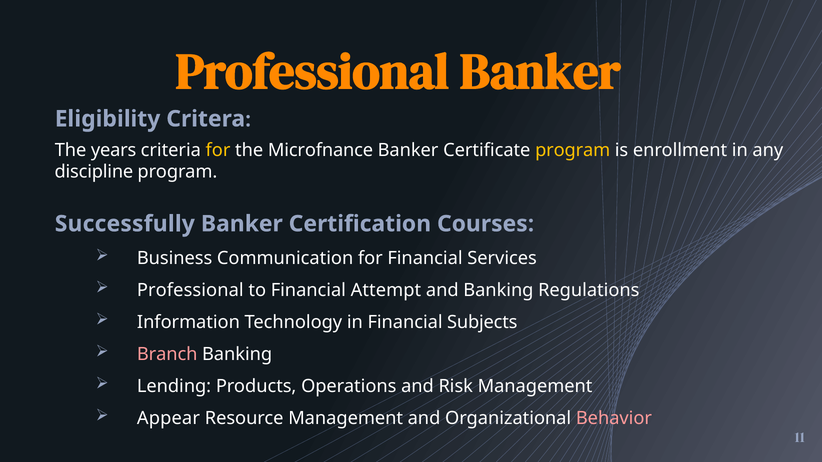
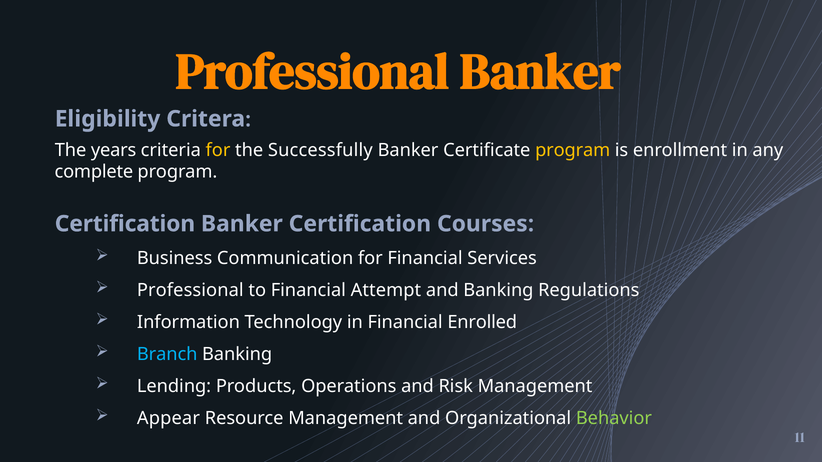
Microfnance: Microfnance -> Successfully (320, 150)
discipline: discipline -> complete (94, 172)
Successfully: Successfully -> Certification (125, 224)
Subjects: Subjects -> Enrolled (482, 323)
Branch colour: pink -> light blue (167, 355)
Behavior colour: pink -> light green (614, 419)
